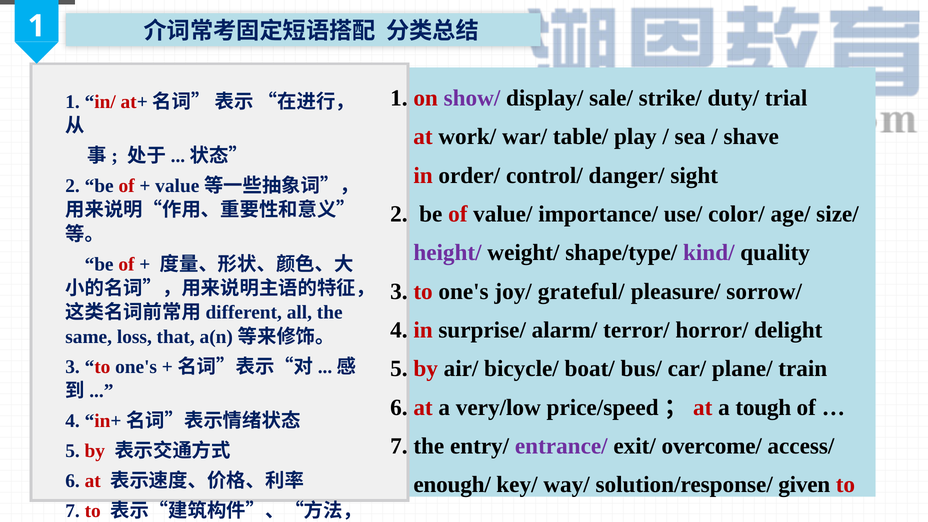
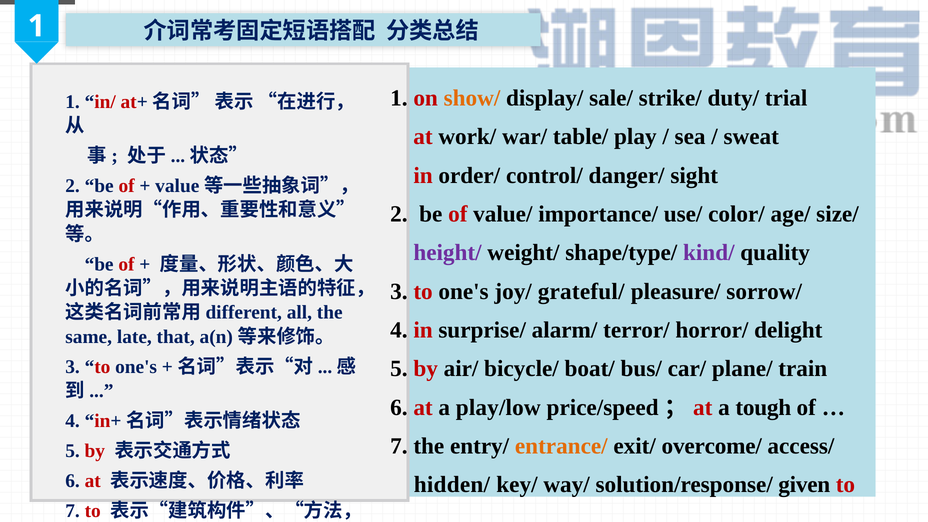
show/ colour: purple -> orange (472, 98)
shave: shave -> sweat (751, 137)
loss: loss -> late (134, 337)
very/low: very/low -> play/low (498, 407)
entrance/ colour: purple -> orange (561, 446)
enough/: enough/ -> hidden/ (452, 485)
